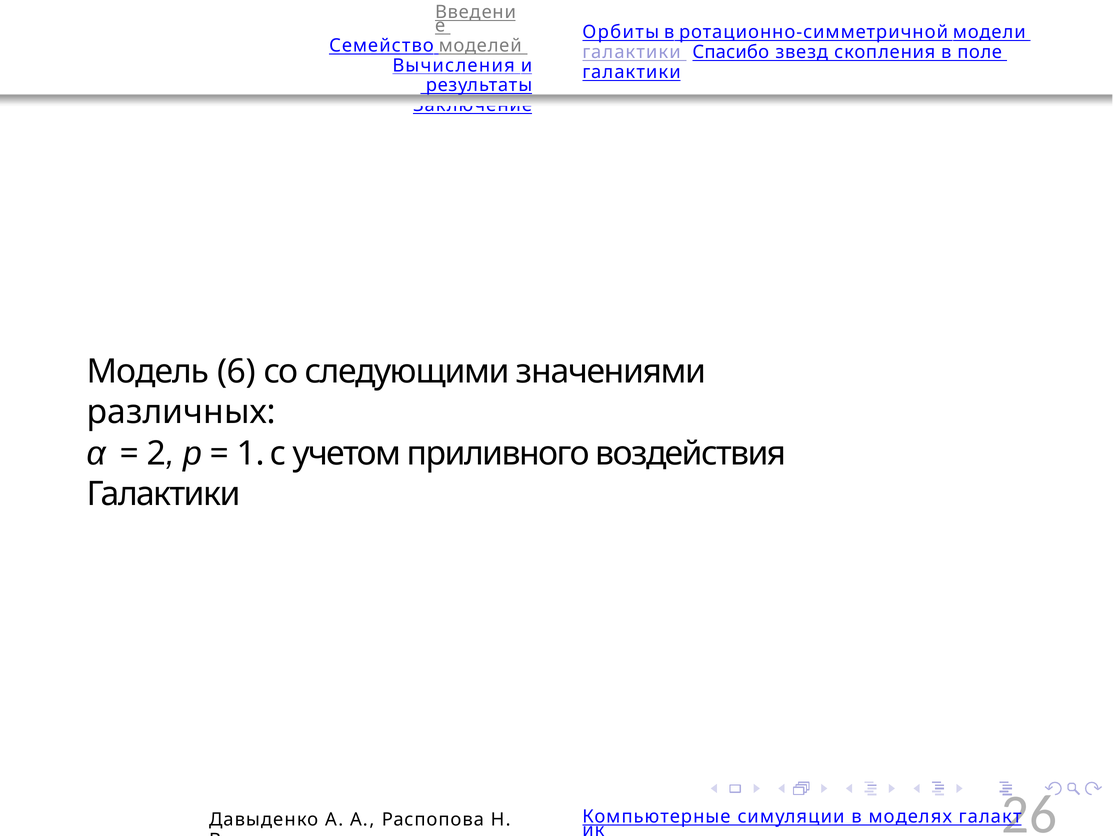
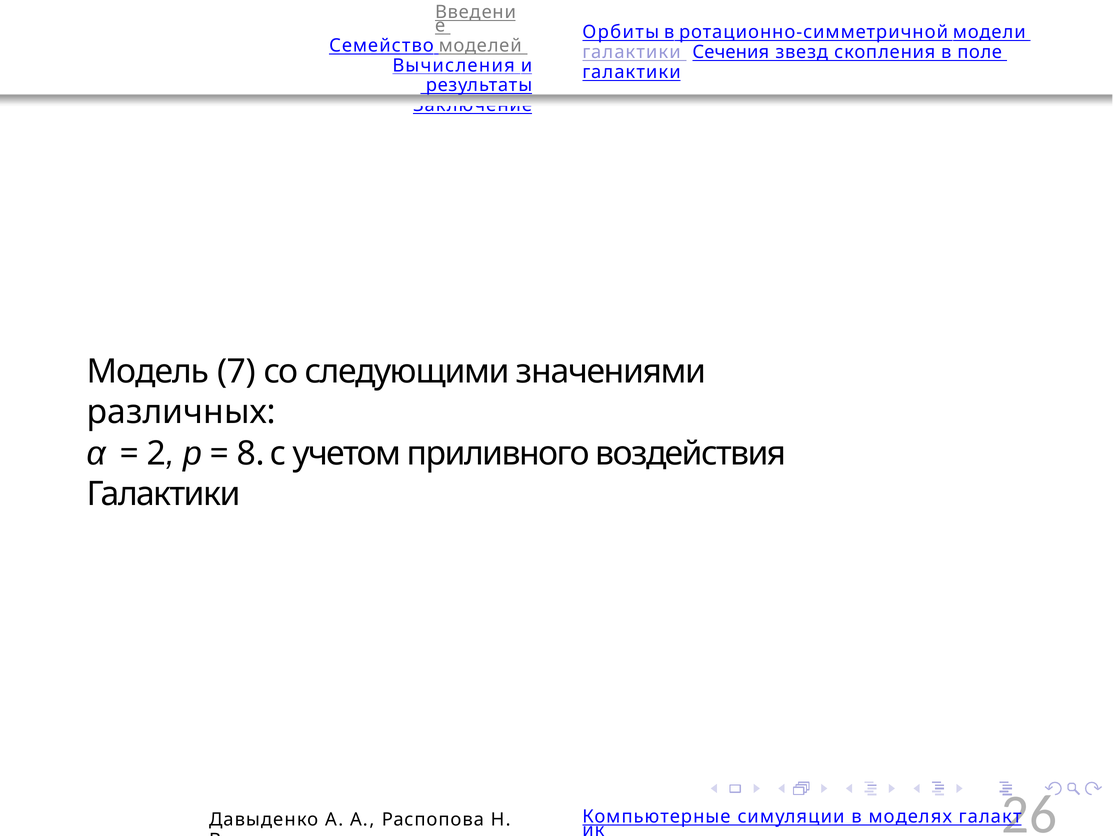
Спасибо: Спасибо -> Сечения (731, 52)
6: 6 -> 7 (236, 371)
1: 1 -> 8 (251, 454)
